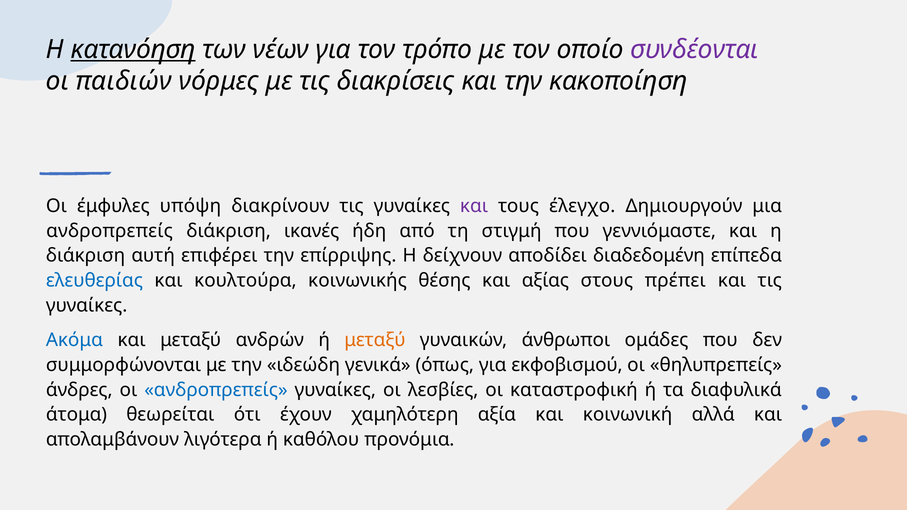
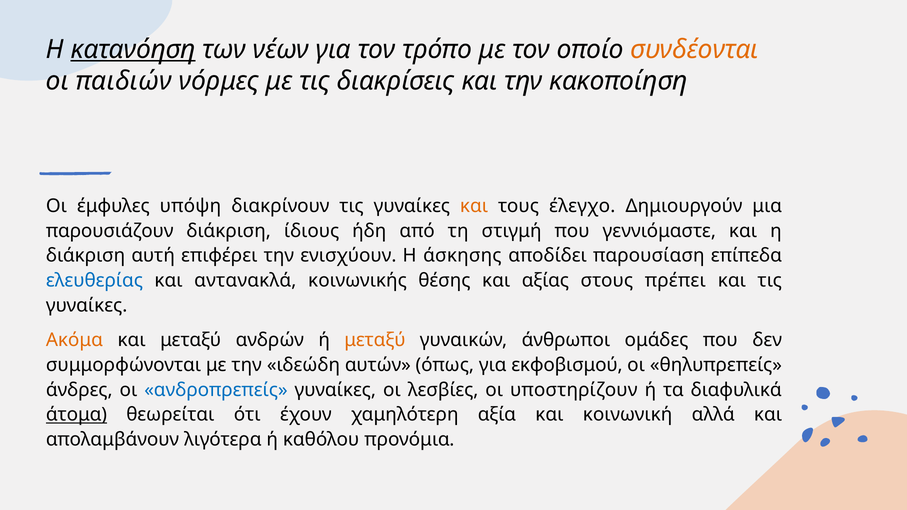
συνδέονται colour: purple -> orange (694, 49)
και colour: purple -> orange (474, 206)
ανδροπρεπείς: ανδροπρεπείς -> παρουσιάζουν (110, 231)
ικανές: ικανές -> ίδιους (312, 231)
επίρριψης: επίρριψης -> ενισχύουν (348, 256)
δείχνουν: δείχνουν -> άσκησης (462, 256)
διαδεδομένη: διαδεδομένη -> παρουσίαση (649, 256)
κουλτούρα: κουλτούρα -> αντανακλά (245, 281)
Ακόμα colour: blue -> orange (74, 340)
γενικά: γενικά -> αυτών (378, 365)
καταστροφική: καταστροφική -> υποστηρίζουν (574, 390)
άτομα underline: none -> present (76, 415)
